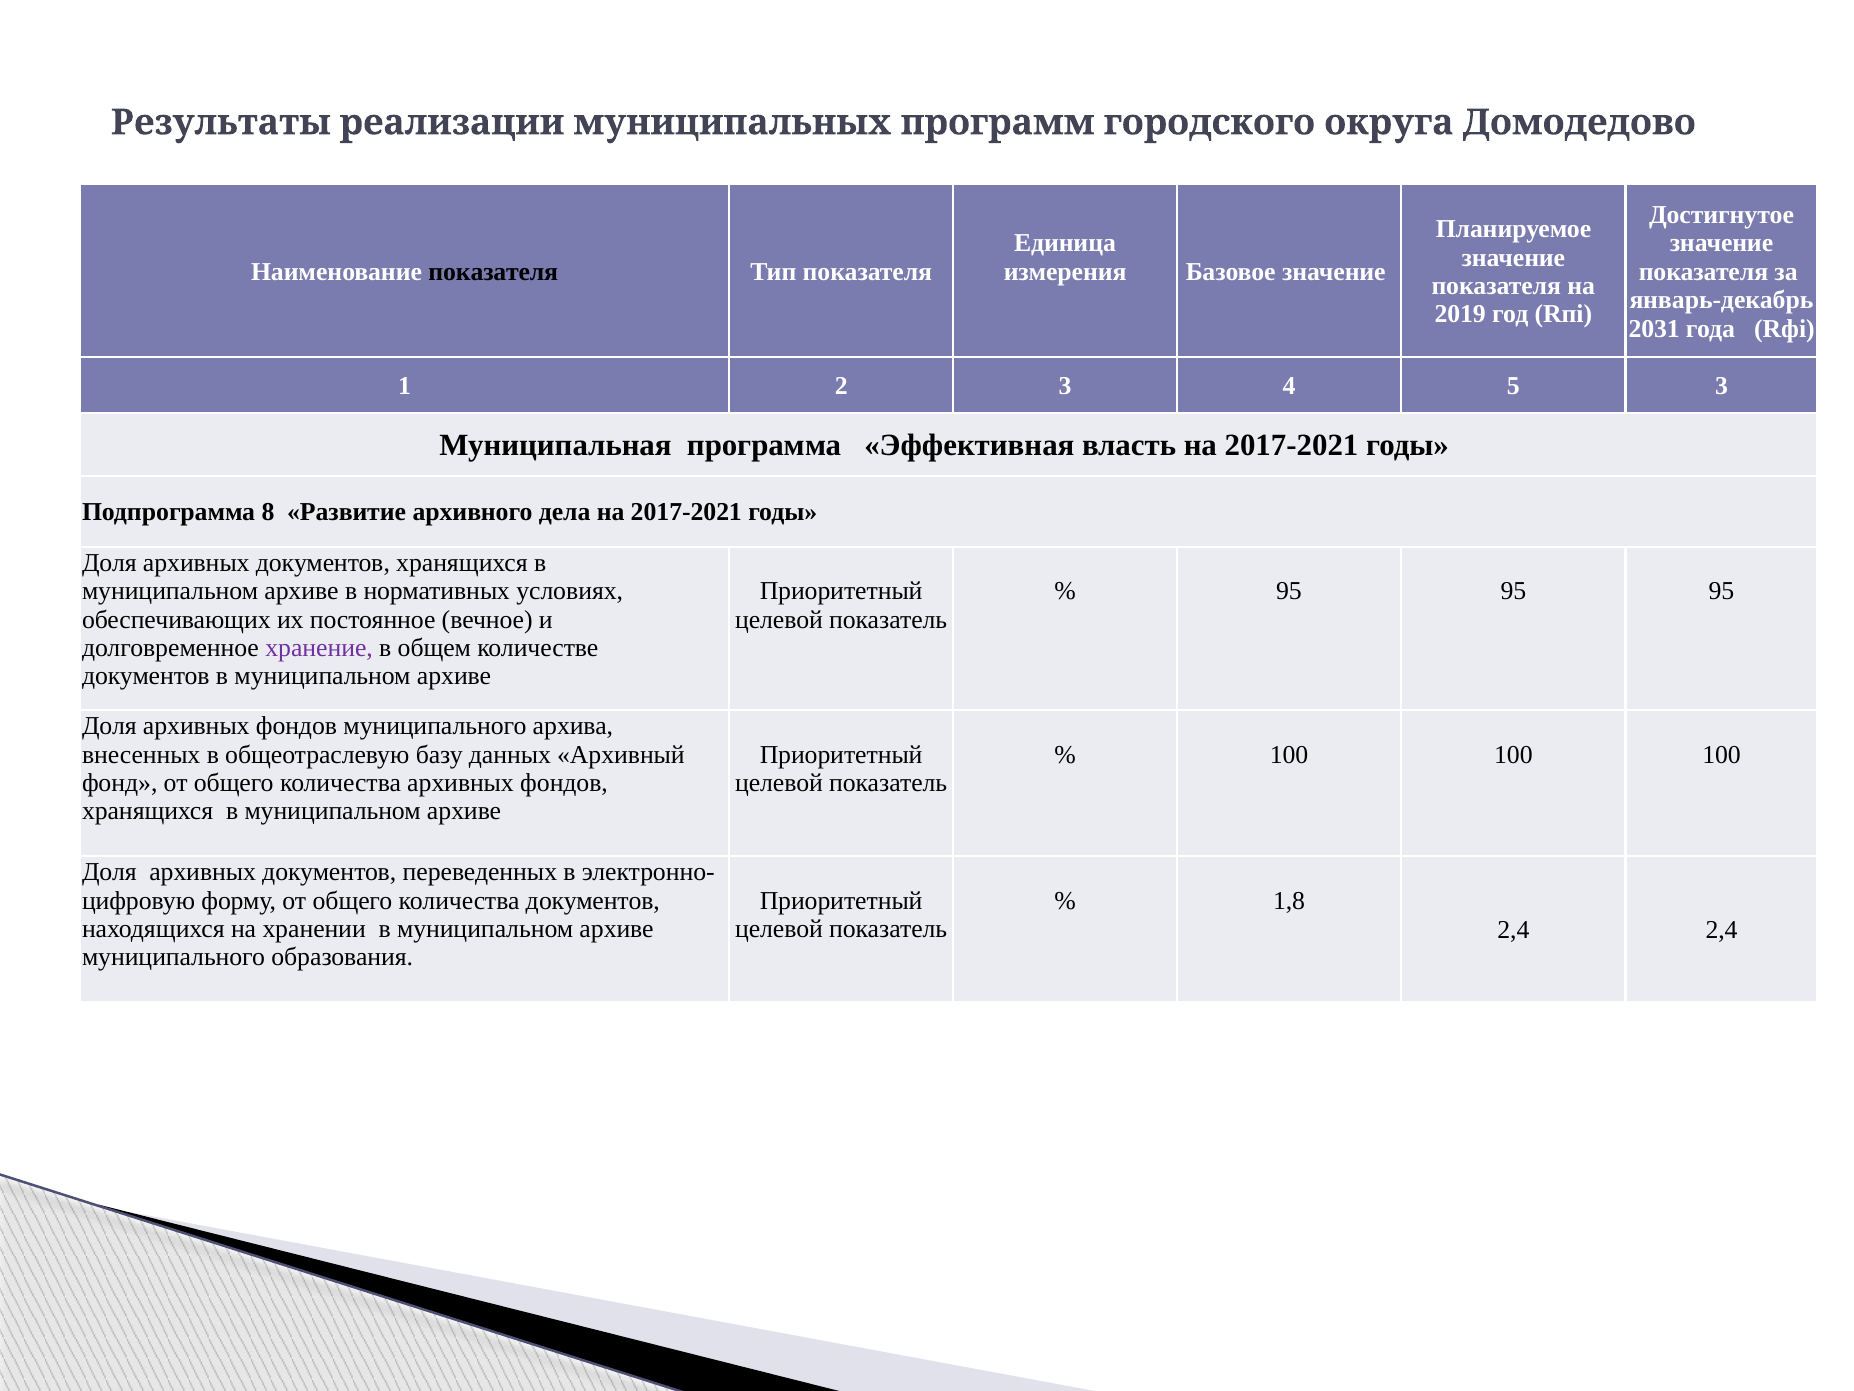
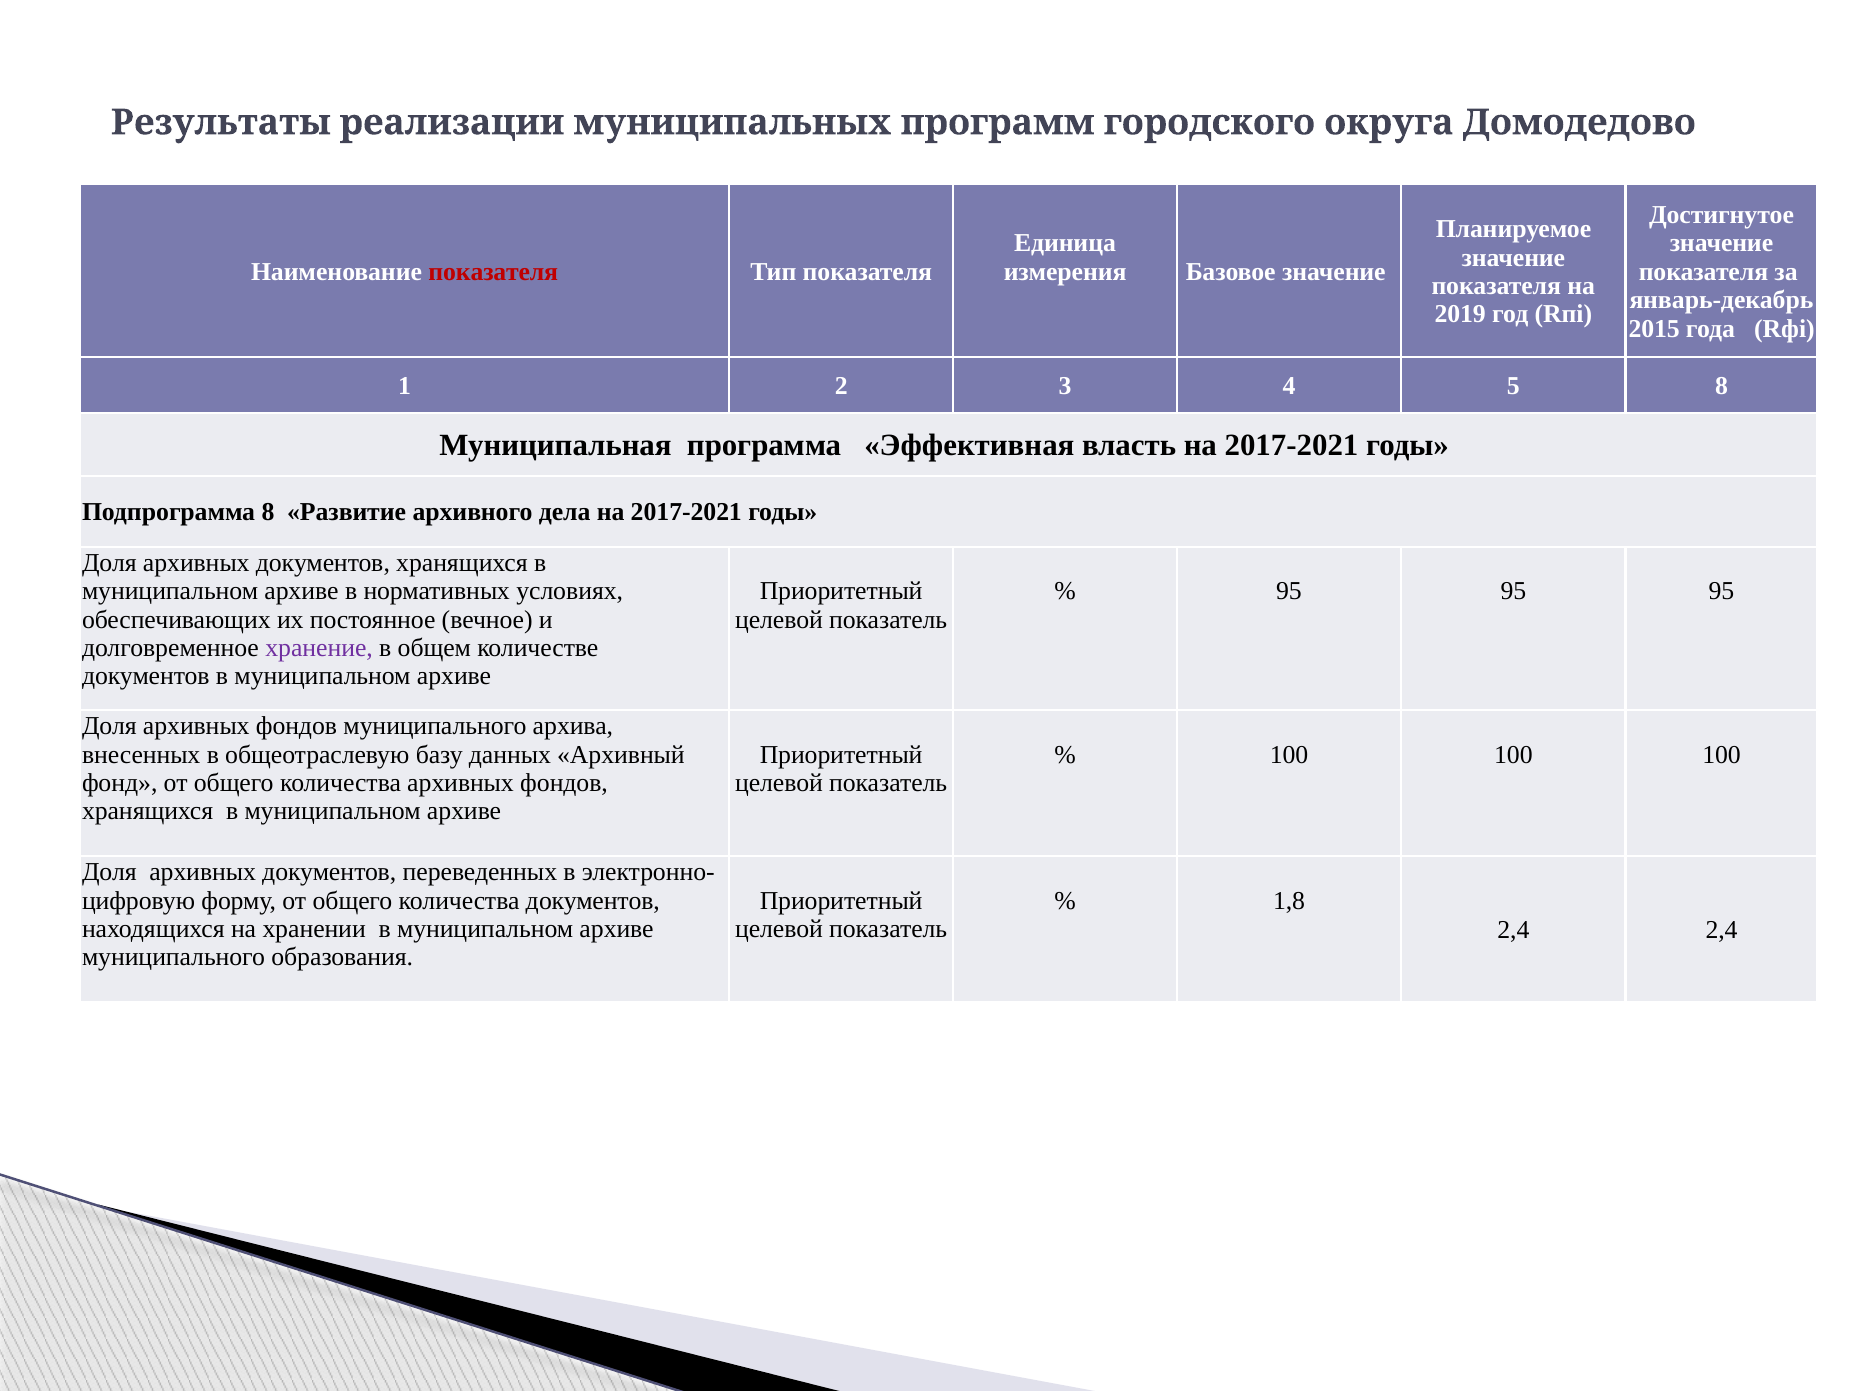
показателя colour: black -> red (493, 272)
2031: 2031 -> 2015 (1654, 328)
5 3: 3 -> 8 (1722, 386)
